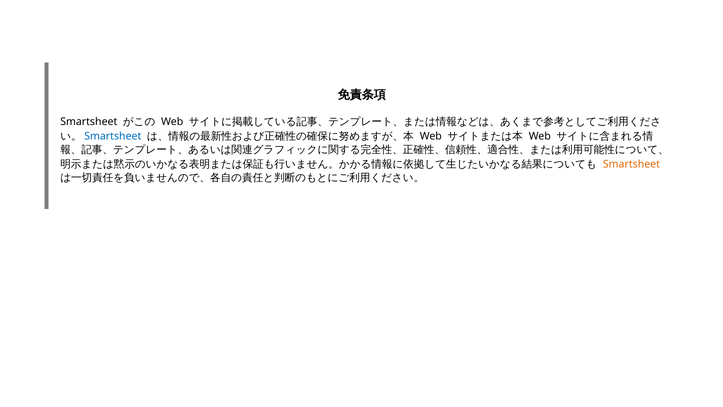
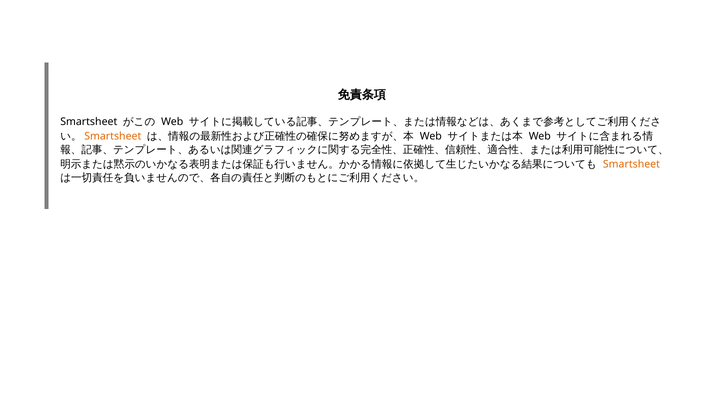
Smartsheet colour: blue -> orange (113, 136)
